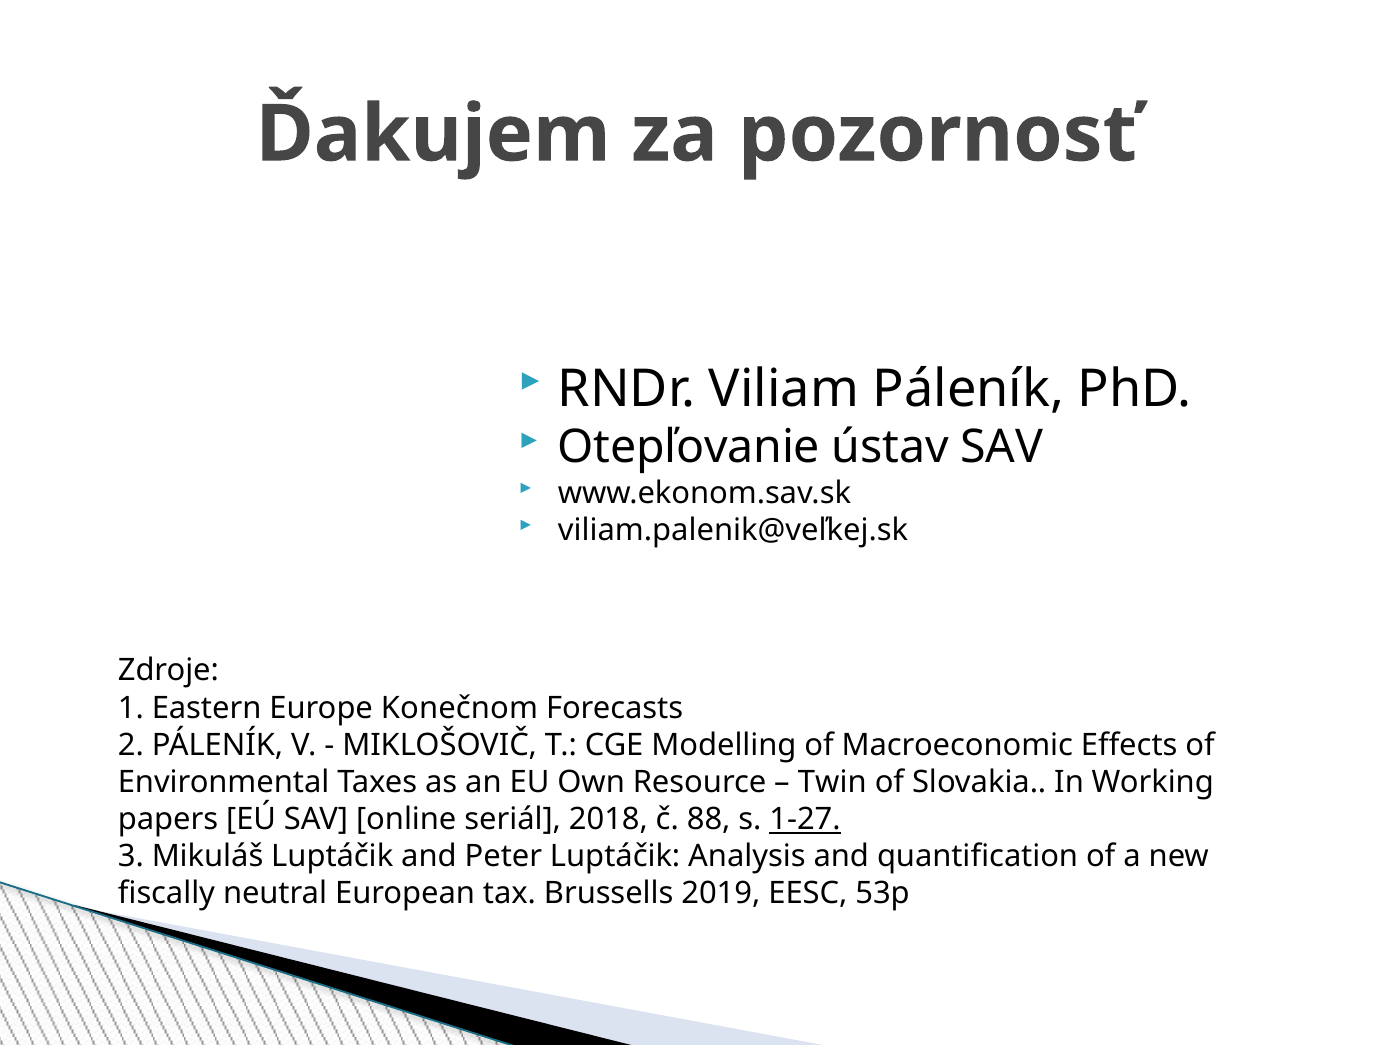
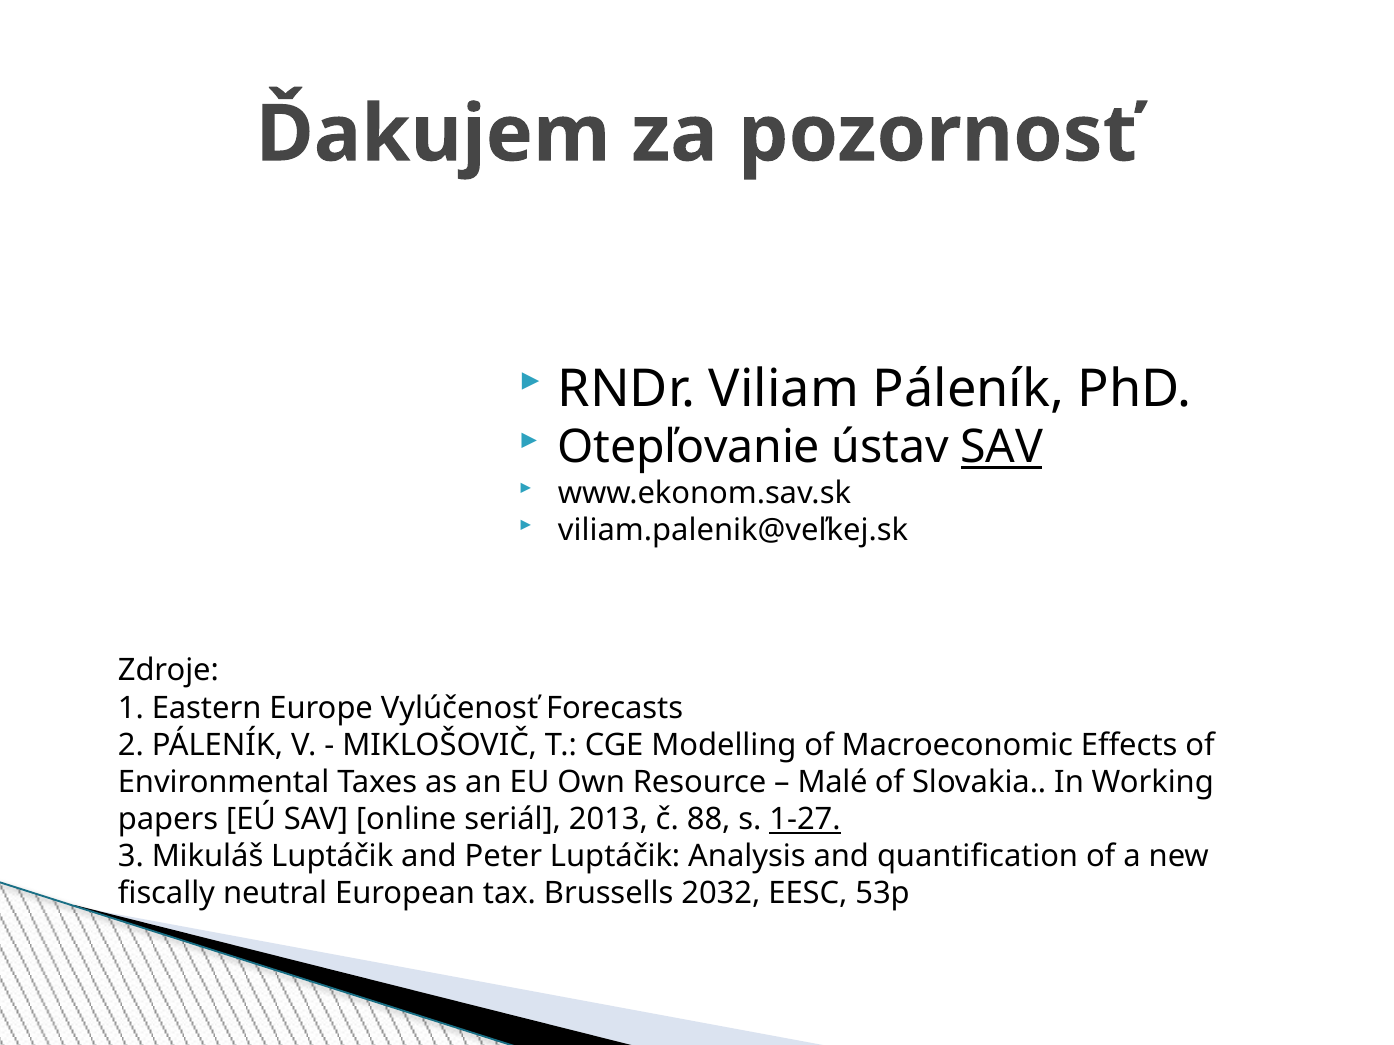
SAV underline: none -> present (1002, 448)
Konečnom: Konečnom -> Vylúčenosť (460, 708)
Twin: Twin -> Malé (832, 783)
2018: 2018 -> 2013 (608, 820)
2019: 2019 -> 2032 (721, 894)
